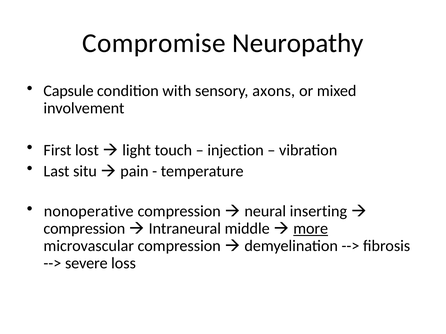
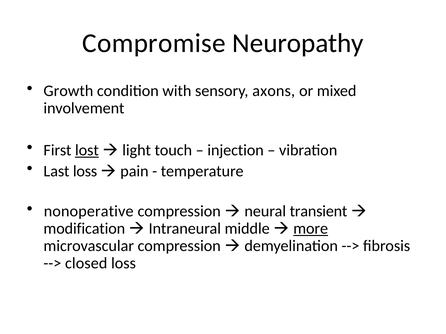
Capsule: Capsule -> Growth (68, 91)
lost underline: none -> present (87, 150)
Last situ: situ -> loss (85, 171)
inserting: inserting -> transient (319, 212)
compression: compression -> modification (84, 229)
severe: severe -> closed (86, 264)
